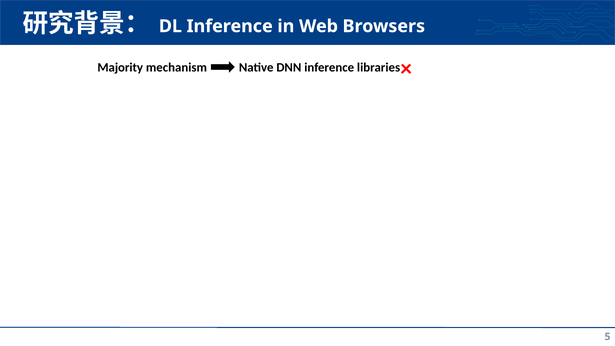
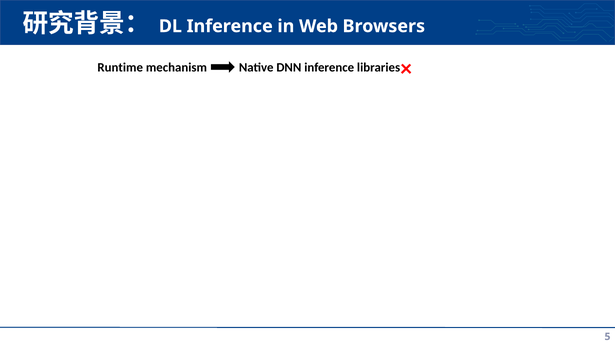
Majority: Majority -> Runtime (120, 68)
